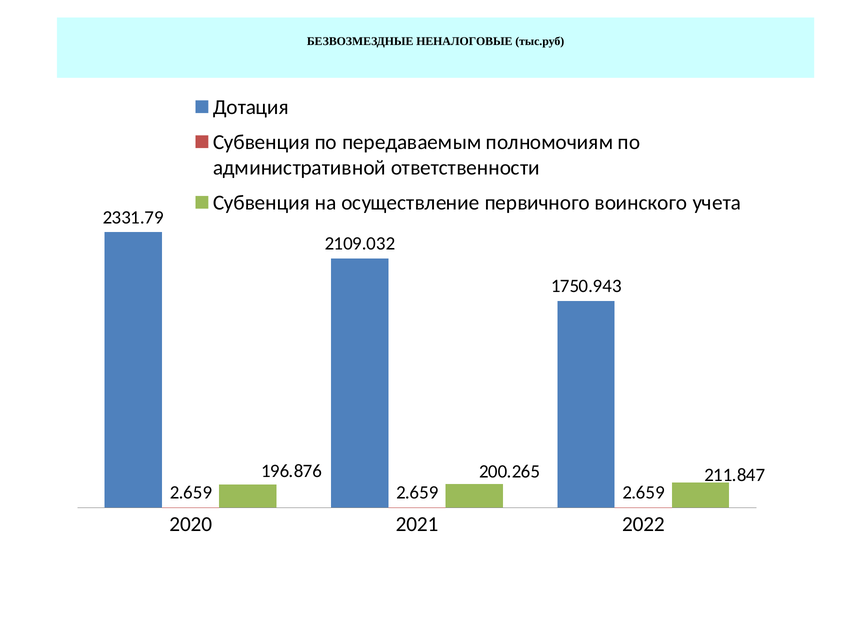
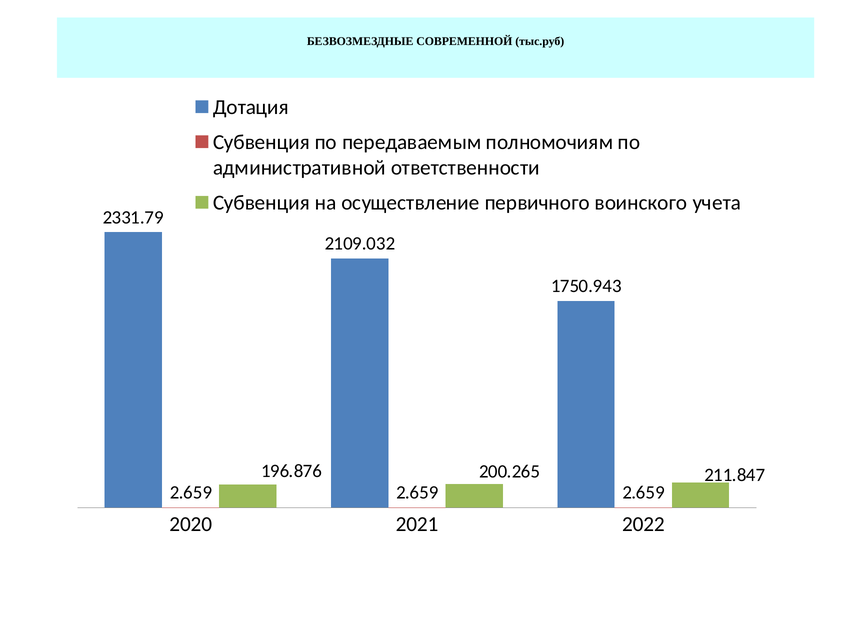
НЕНАЛОГОВЫЕ: НЕНАЛОГОВЫЕ -> СОВРЕМЕННОЙ (464, 41)
